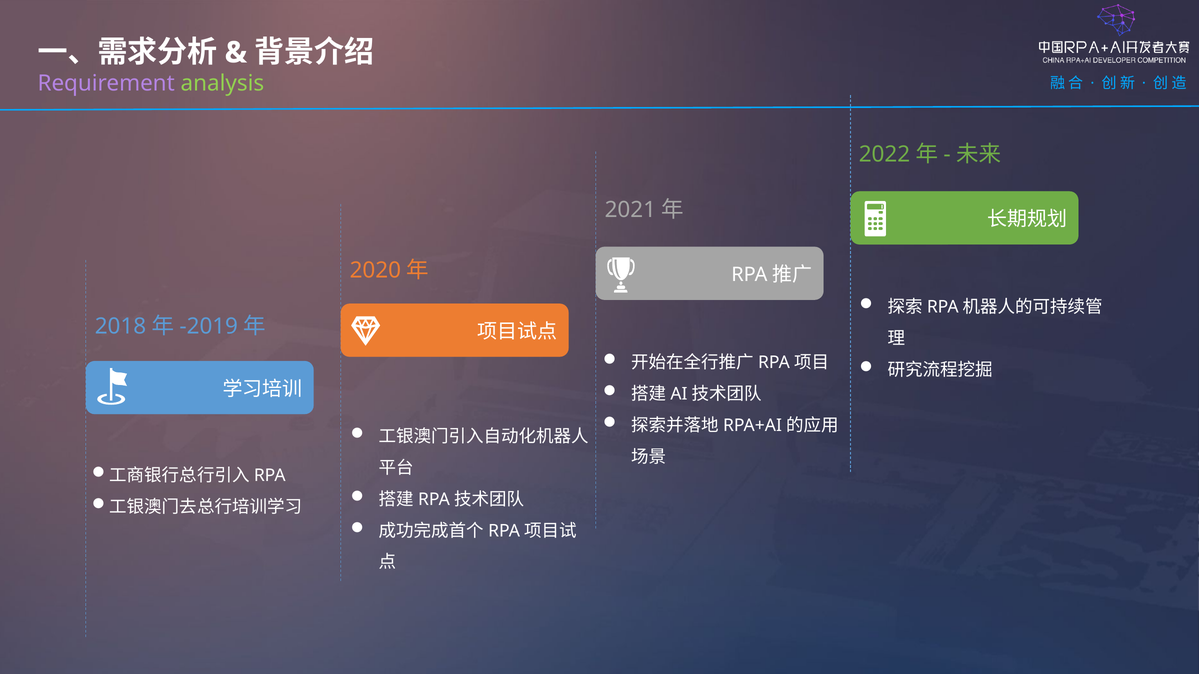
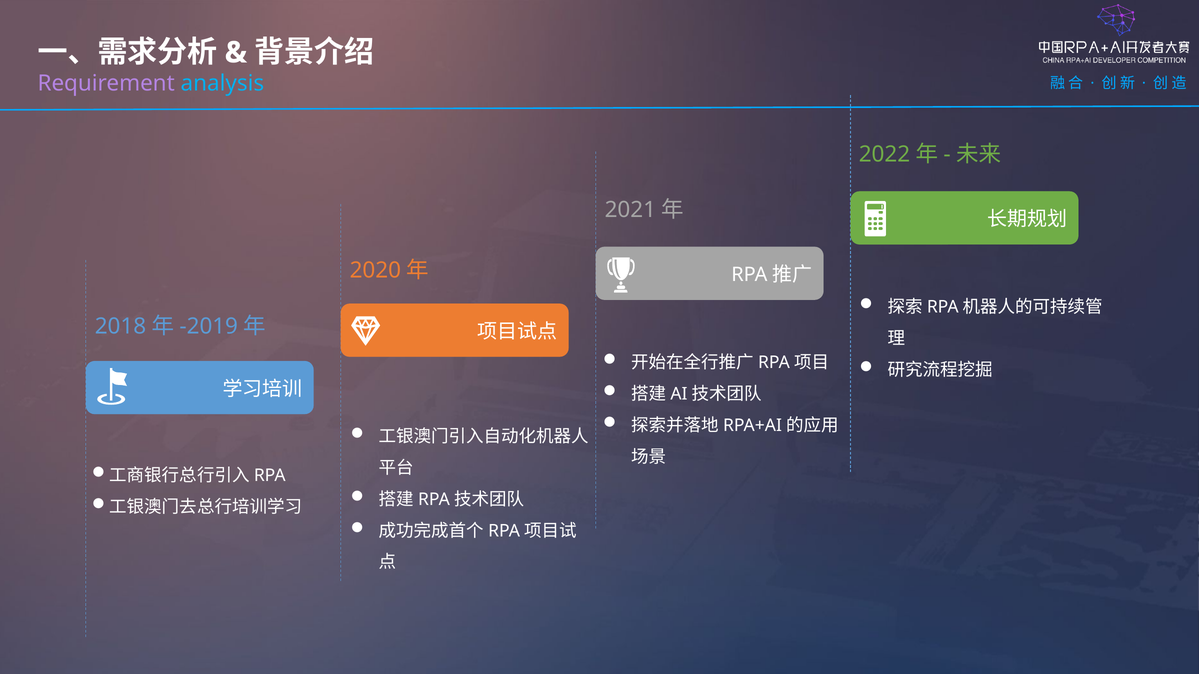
analysis colour: light green -> light blue (222, 84)
